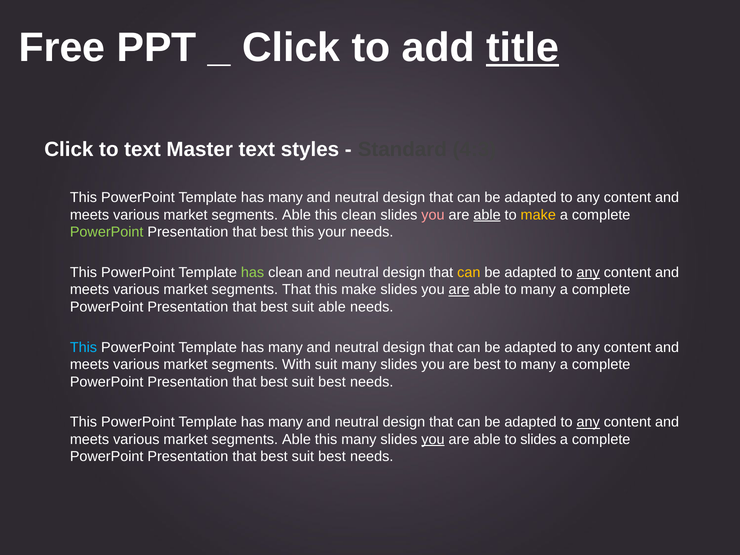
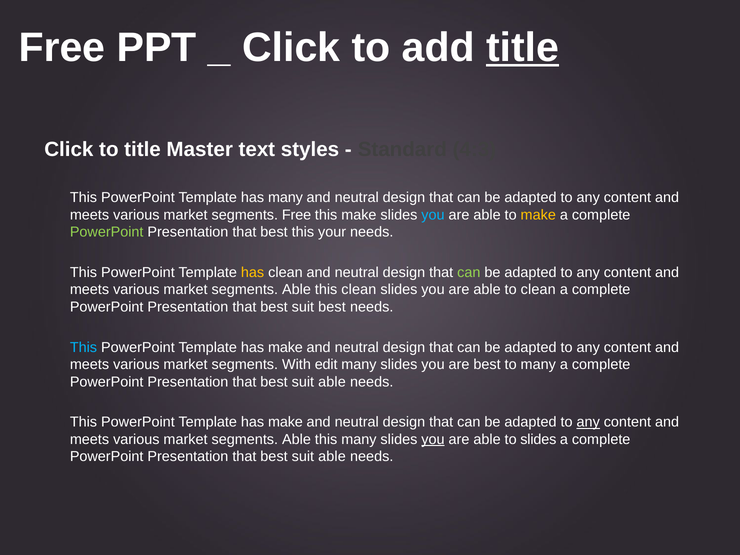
to text: text -> title (143, 150)
Able: Able -> Free (297, 215)
this clean: clean -> make (359, 215)
you colour: pink -> light blue (433, 215)
able underline: present -> none (487, 215)
has colour: light green -> yellow (253, 272)
can colour: yellow -> light green (469, 272)
any underline: present -> none (588, 272)
That: That -> Able (296, 290)
this make: make -> clean (359, 290)
are underline: present -> none (459, 290)
able to many: many -> clean (538, 290)
suit able: able -> best (332, 307)
many: many -> make (285, 347)
With suit: suit -> edit (326, 365)
best: best -> able (332, 382)
many: many -> make (285, 422)
best: best -> able (332, 457)
